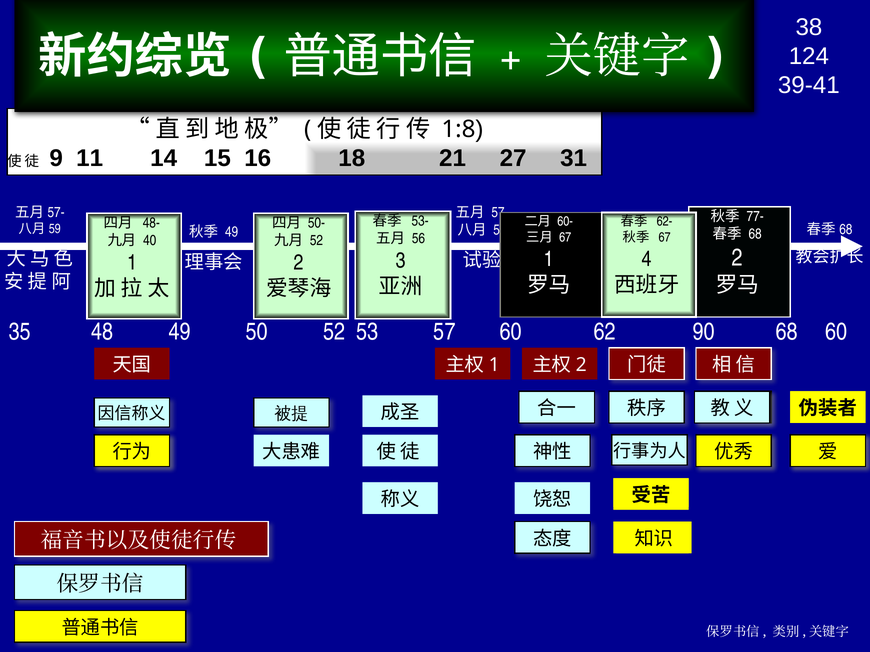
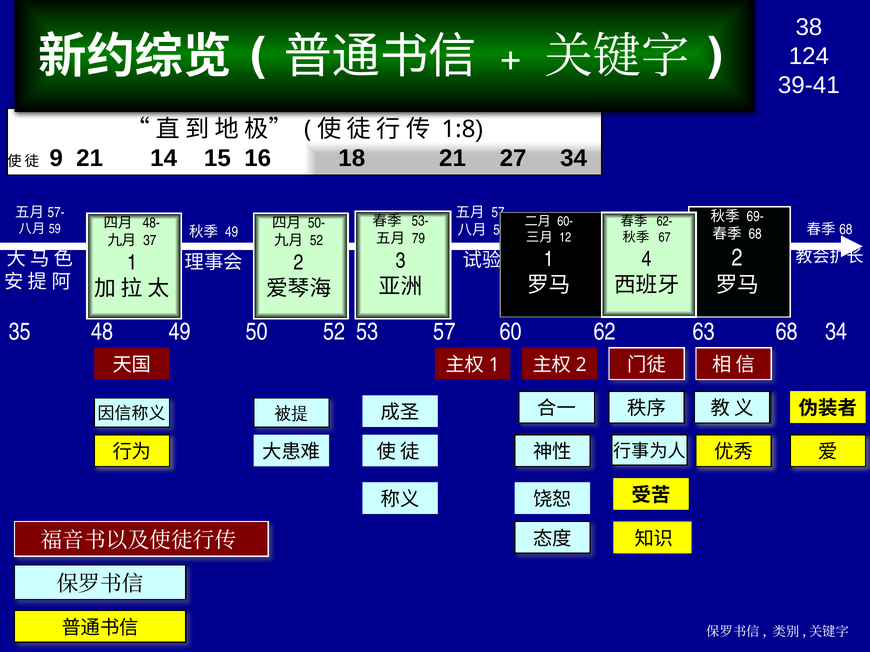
9 11: 11 -> 21 (90, 158)
27 31: 31 -> 34 (574, 158)
77-: 77- -> 69- (755, 217)
67: 67 -> 12 (565, 238)
56: 56 -> 79 (418, 239)
40: 40 -> 37 (150, 241)
90: 90 -> 63 (704, 332)
68 60: 60 -> 34 (836, 332)
